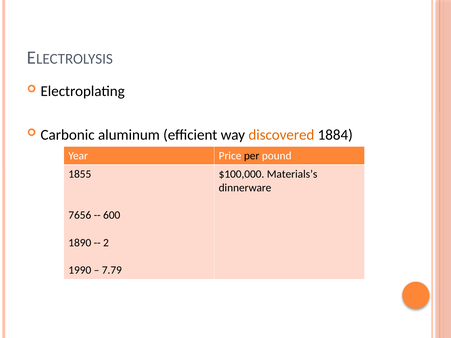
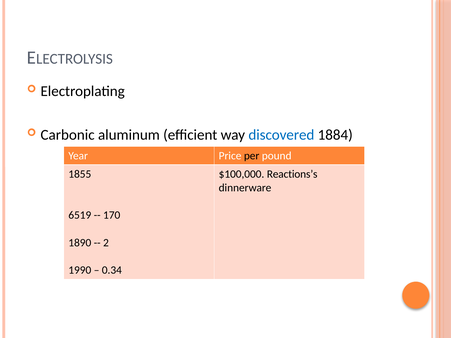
discovered colour: orange -> blue (281, 135)
Materials’s: Materials’s -> Reactions’s (292, 174)
7656: 7656 -> 6519 (80, 215)
600: 600 -> 170 (112, 215)
7.79: 7.79 -> 0.34 (112, 270)
